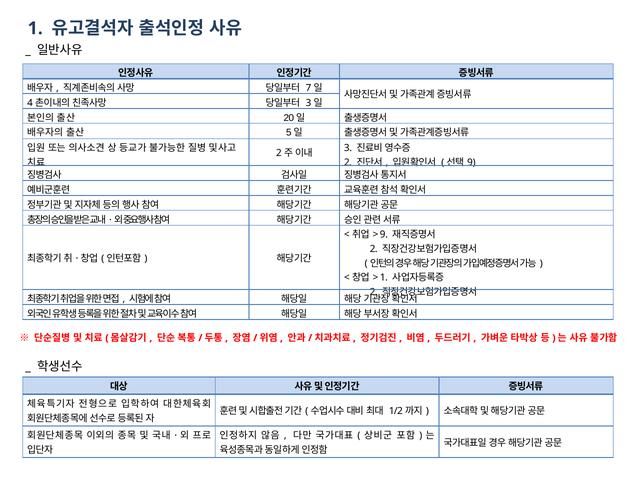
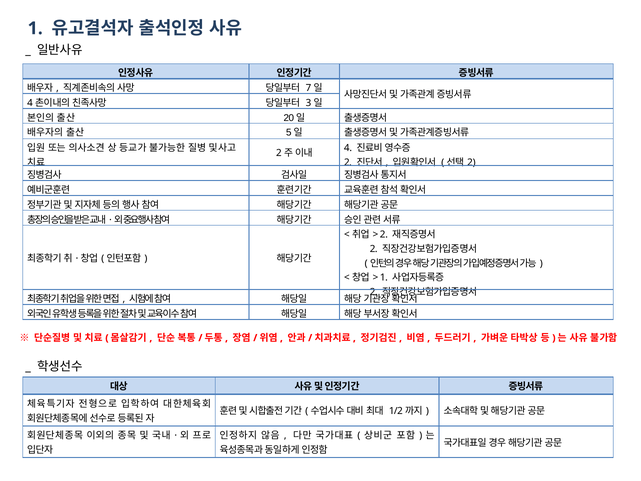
3: 3 -> 4 (348, 148)
9: 9 -> 2 (471, 162)
9: 9 -> 2 (384, 235)
